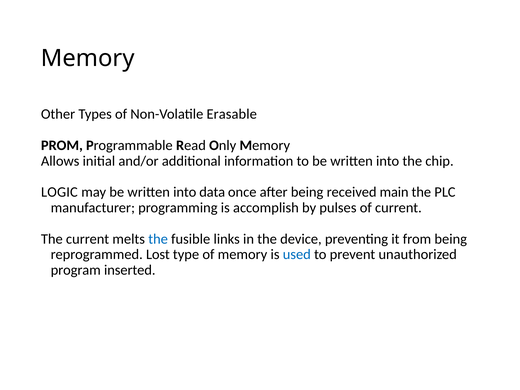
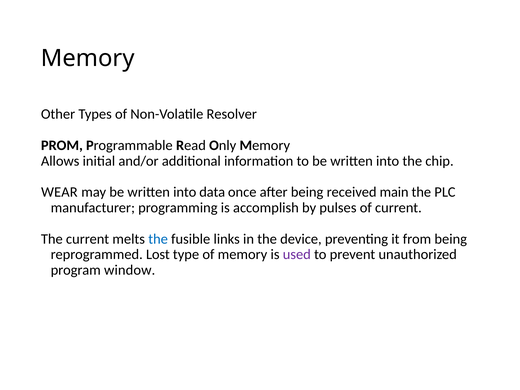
Erasable: Erasable -> Resolver (232, 114)
LOGIC: LOGIC -> WEAR (59, 192)
used colour: blue -> purple (297, 255)
inserted: inserted -> window (130, 270)
